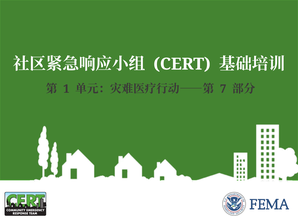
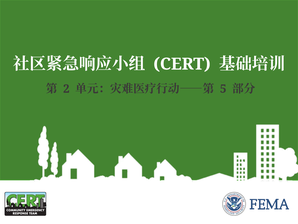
1: 1 -> 2 (66, 89)
7: 7 -> 5 (223, 89)
